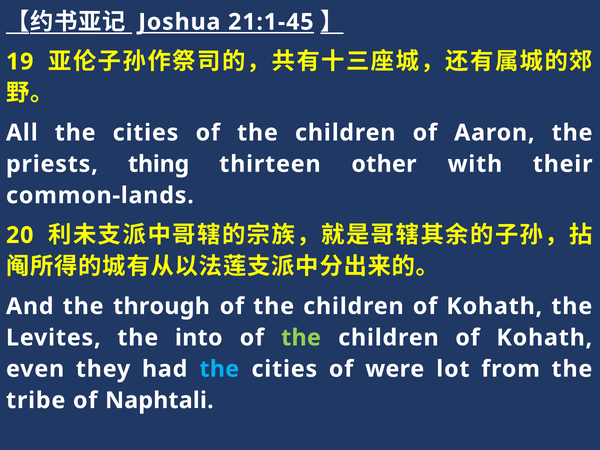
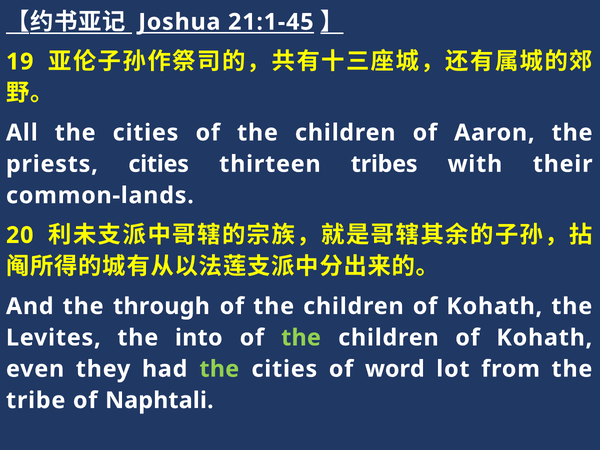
priests thing: thing -> cities (159, 164)
other: other -> tribes (384, 164)
the colour: light blue -> light green (219, 369)
were: were -> word (395, 369)
